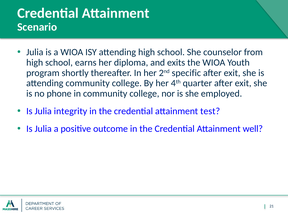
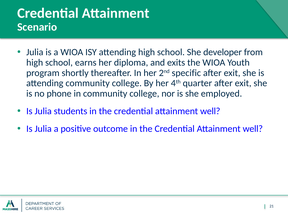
counselor: counselor -> developer (223, 52)
integrity: integrity -> students (71, 111)
test: test -> well (210, 111)
